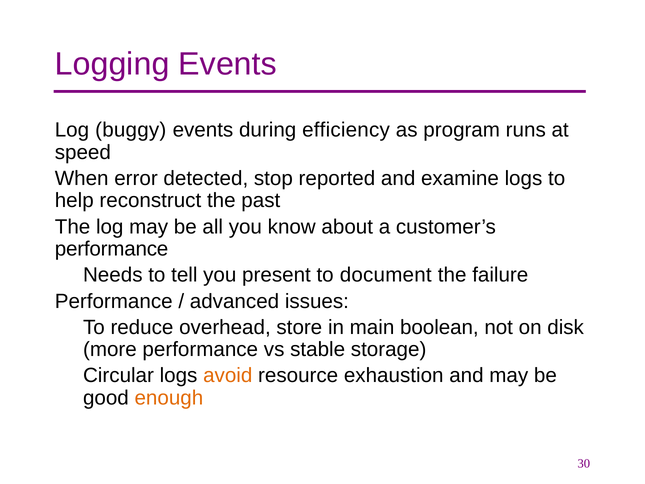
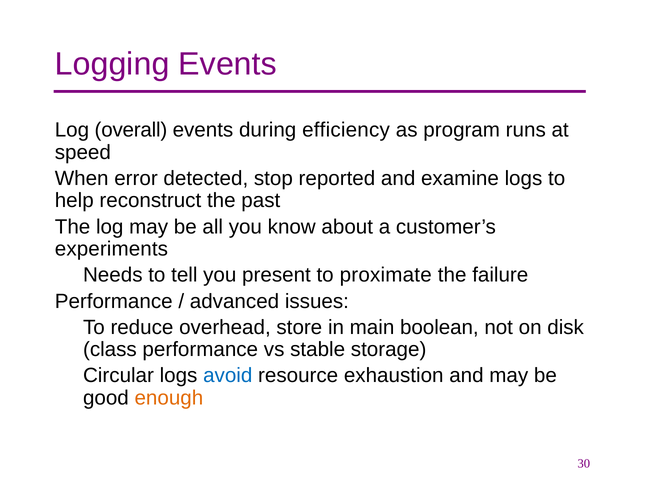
buggy: buggy -> overall (131, 130)
performance: performance -> experiments (111, 249)
document: document -> proximate (386, 275)
more: more -> class (110, 349)
avoid colour: orange -> blue (228, 376)
